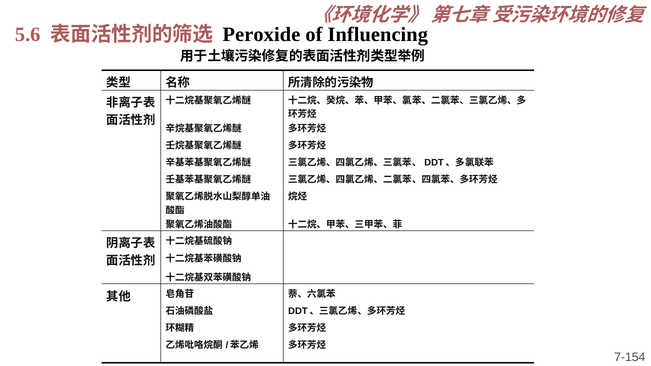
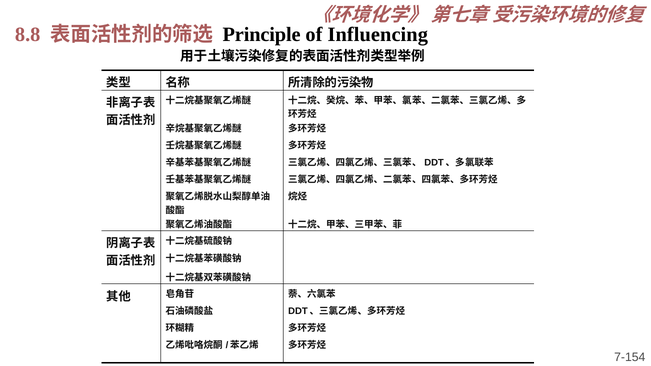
5.6: 5.6 -> 8.8 (28, 34)
Peroxide: Peroxide -> Principle (262, 34)
